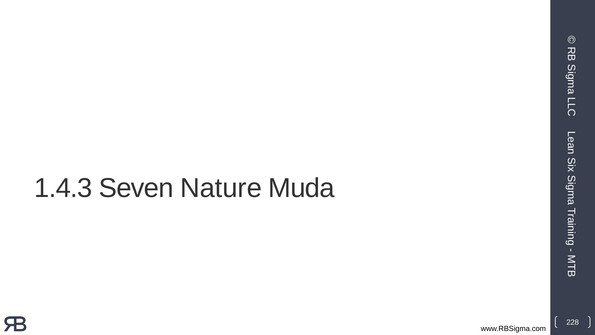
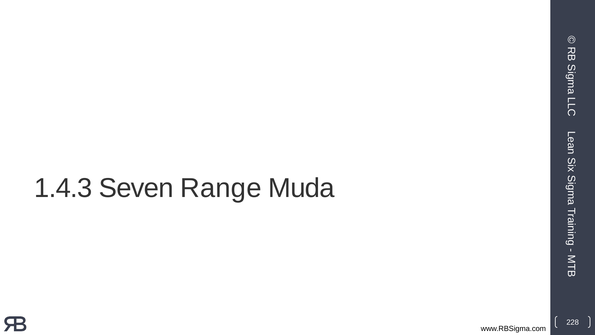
Nature: Nature -> Range (221, 188)
